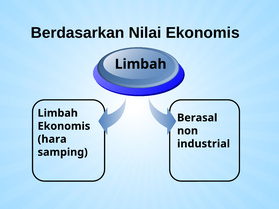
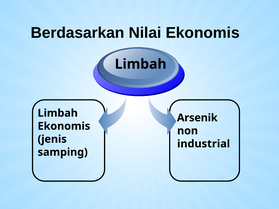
Berasal: Berasal -> Arsenik (197, 118)
hara: hara -> jenis (52, 139)
